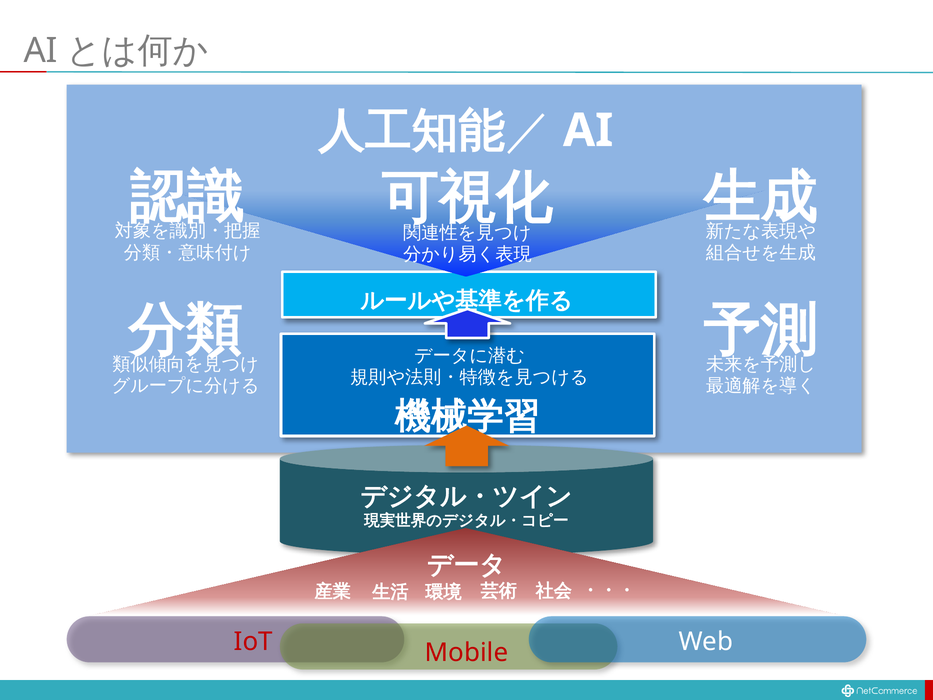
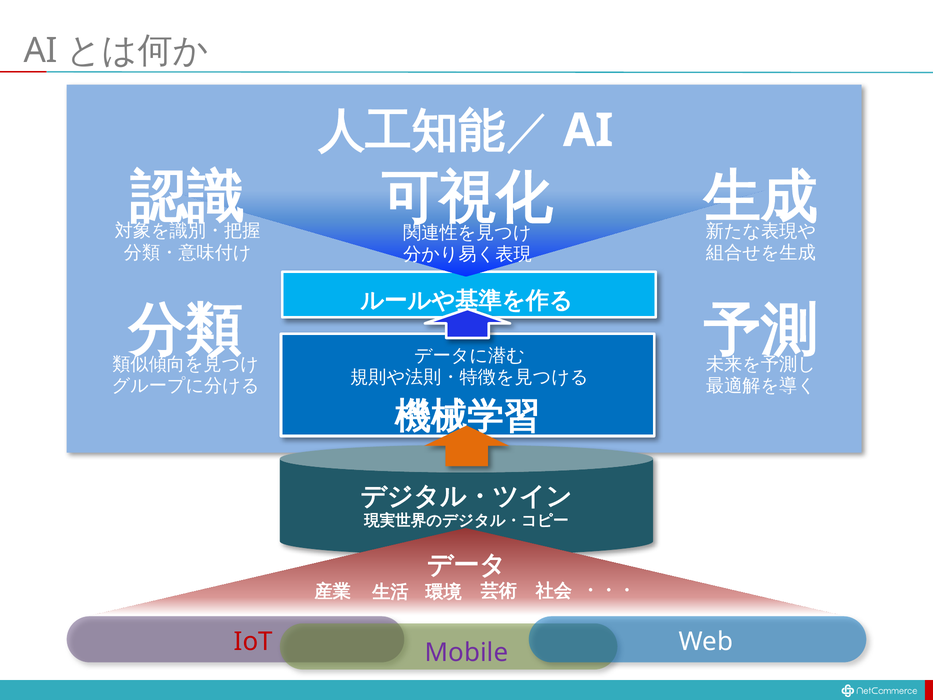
Mobile colour: red -> purple (467, 652)
